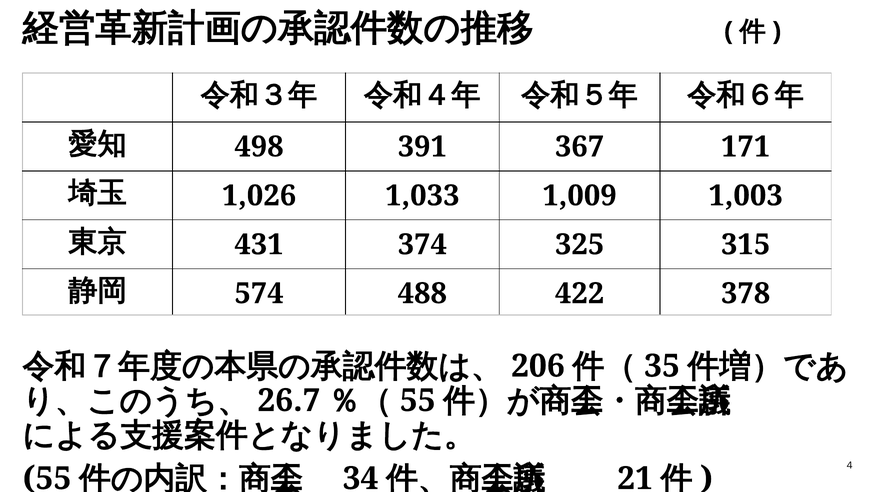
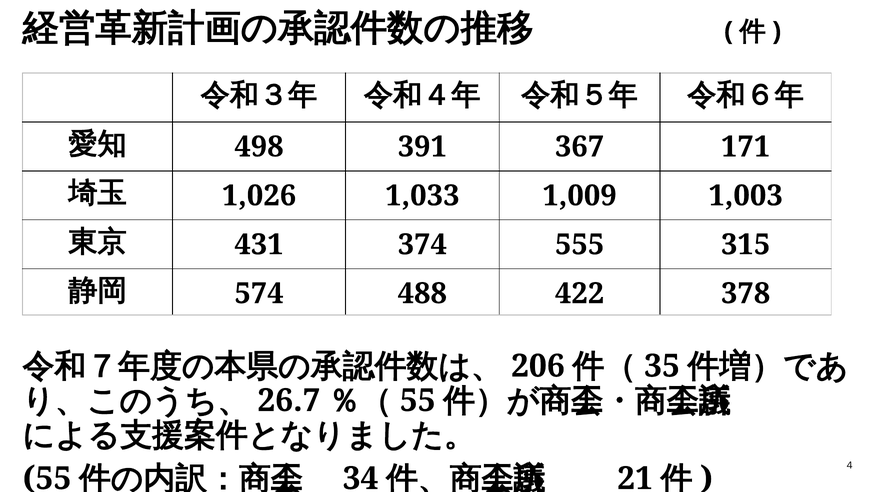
325: 325 -> 555 (580, 244)
